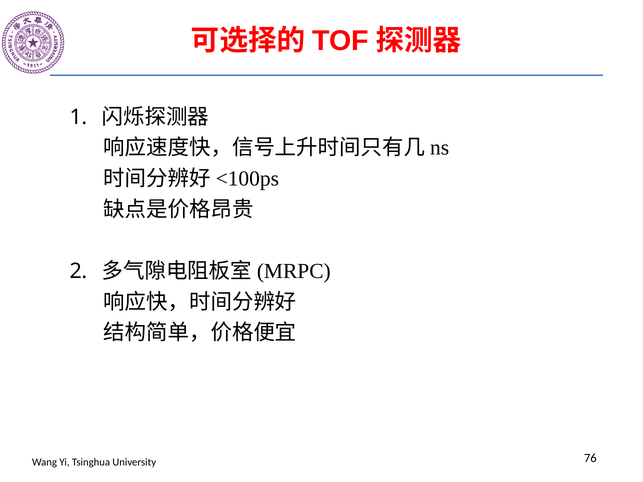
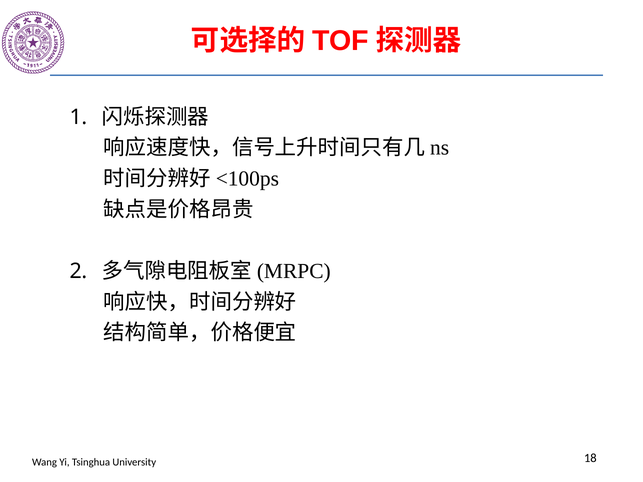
76: 76 -> 18 (590, 459)
